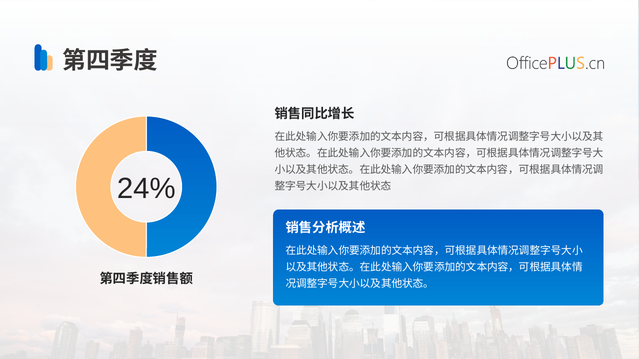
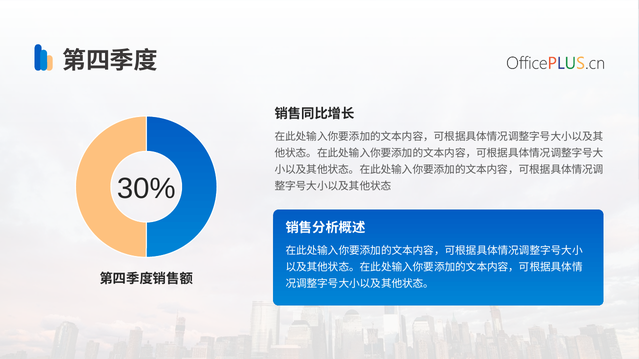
24%: 24% -> 30% (146, 189)
